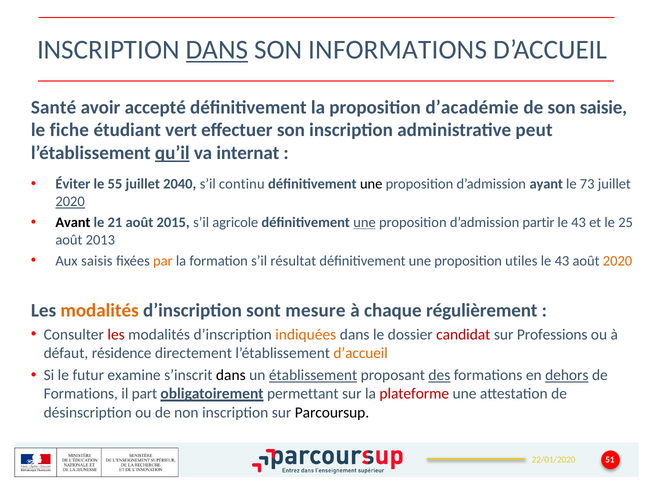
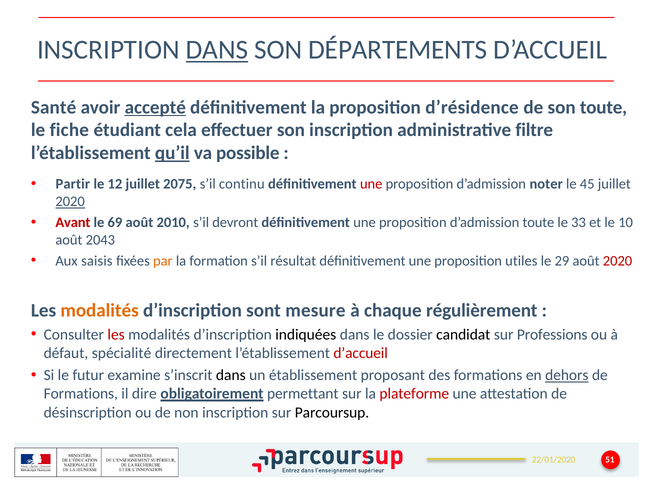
INFORMATIONS: INFORMATIONS -> DÉPARTEMENTS (398, 50)
accepté underline: none -> present (155, 107)
d’académie: d’académie -> d’résidence (472, 107)
son saisie: saisie -> toute (603, 107)
vert: vert -> cela (181, 130)
peut: peut -> filtre (534, 130)
internat: internat -> possible (248, 153)
Éviter: Éviter -> Partir (73, 184)
55: 55 -> 12 (115, 184)
2040: 2040 -> 2075 (180, 184)
une colour: black -> red (371, 184)
ayant: ayant -> noter (546, 184)
73: 73 -> 45 (587, 184)
Avant colour: black -> red (73, 222)
21: 21 -> 69 (115, 222)
2015: 2015 -> 2010 (173, 222)
agricole: agricole -> devront (235, 222)
une underline: present -> none (365, 222)
d’admission partir: partir -> toute (538, 222)
43: 43 -> 33 (579, 222)
25: 25 -> 10 (626, 222)
2013: 2013 -> 2043 (100, 240)
43: 43 -> 29 (562, 261)
2020 colour: orange -> red (618, 261)
indiquées colour: orange -> black (306, 334)
candidat colour: red -> black (463, 334)
résidence: résidence -> spécialité (122, 353)
d’accueil colour: orange -> red (361, 353)
établissement underline: present -> none (313, 375)
des underline: present -> none (439, 375)
part: part -> dire (144, 393)
